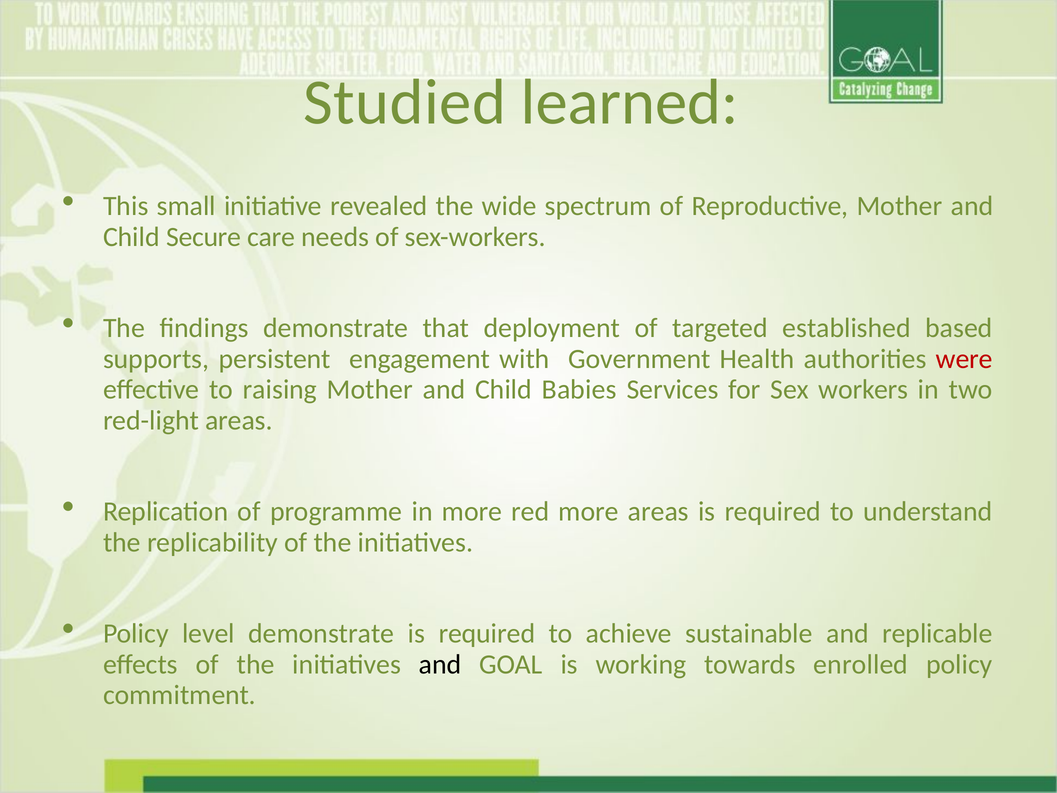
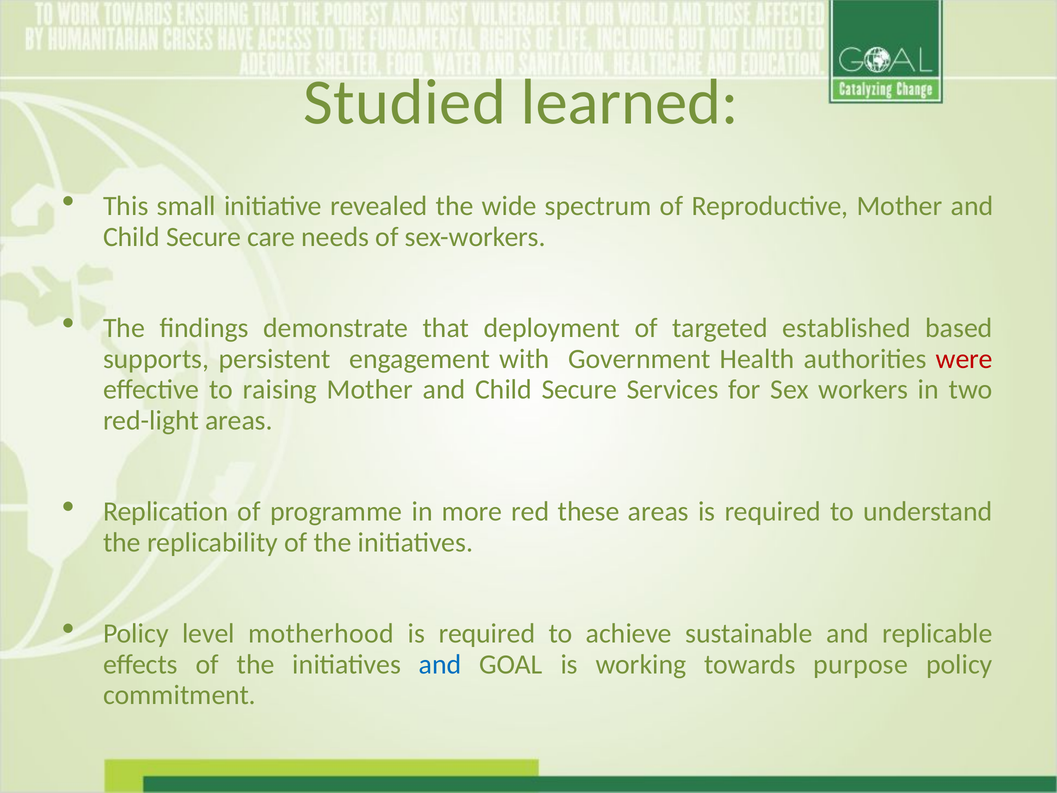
Babies: Babies -> Secure (579, 390)
red more: more -> these (589, 511)
level demonstrate: demonstrate -> motherhood (321, 633)
and colour: black -> blue (440, 664)
enrolled: enrolled -> purpose (861, 664)
